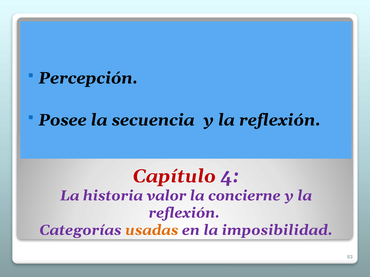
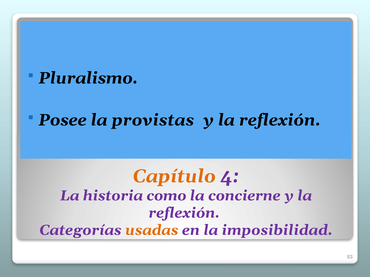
Percepción: Percepción -> Pluralismo (88, 78)
secuencia: secuencia -> provistas (153, 120)
Capítulo colour: red -> orange (174, 177)
valor: valor -> como (166, 196)
